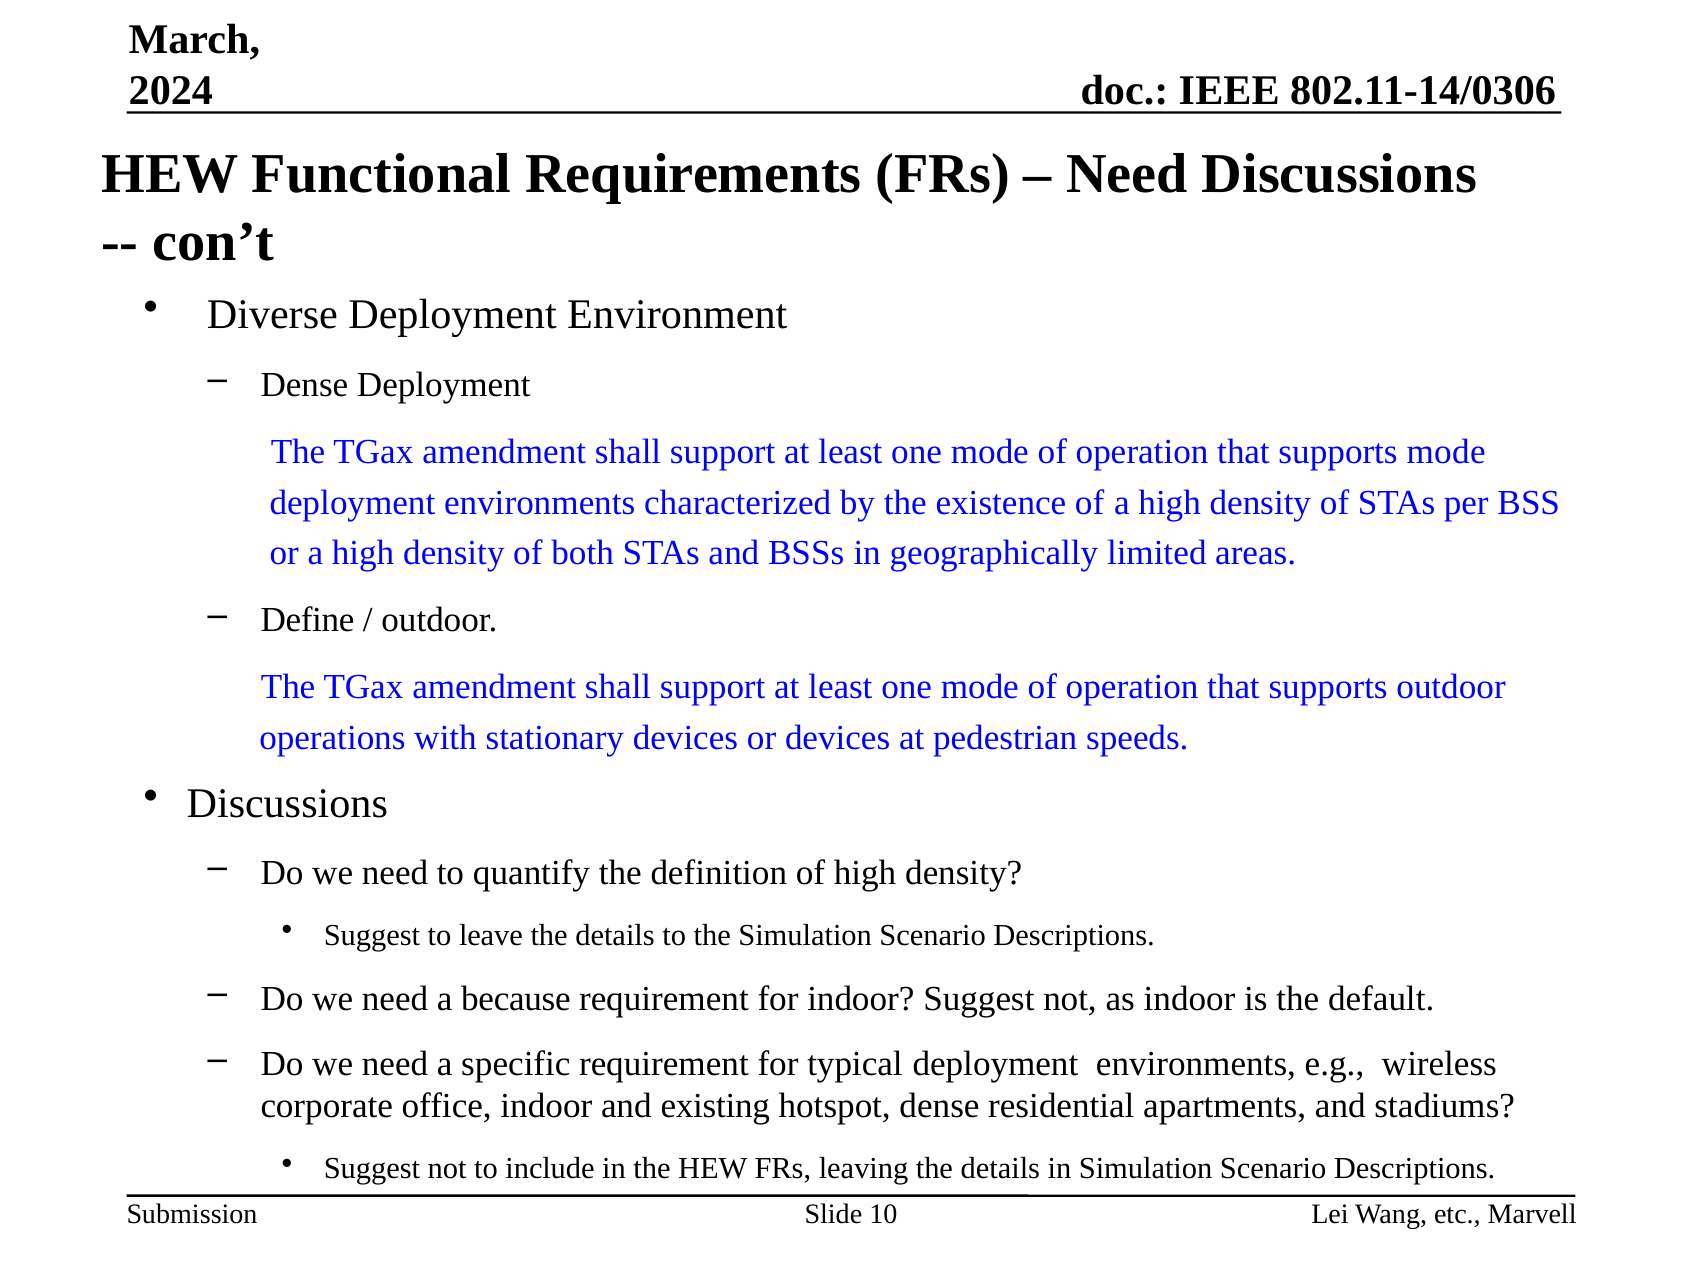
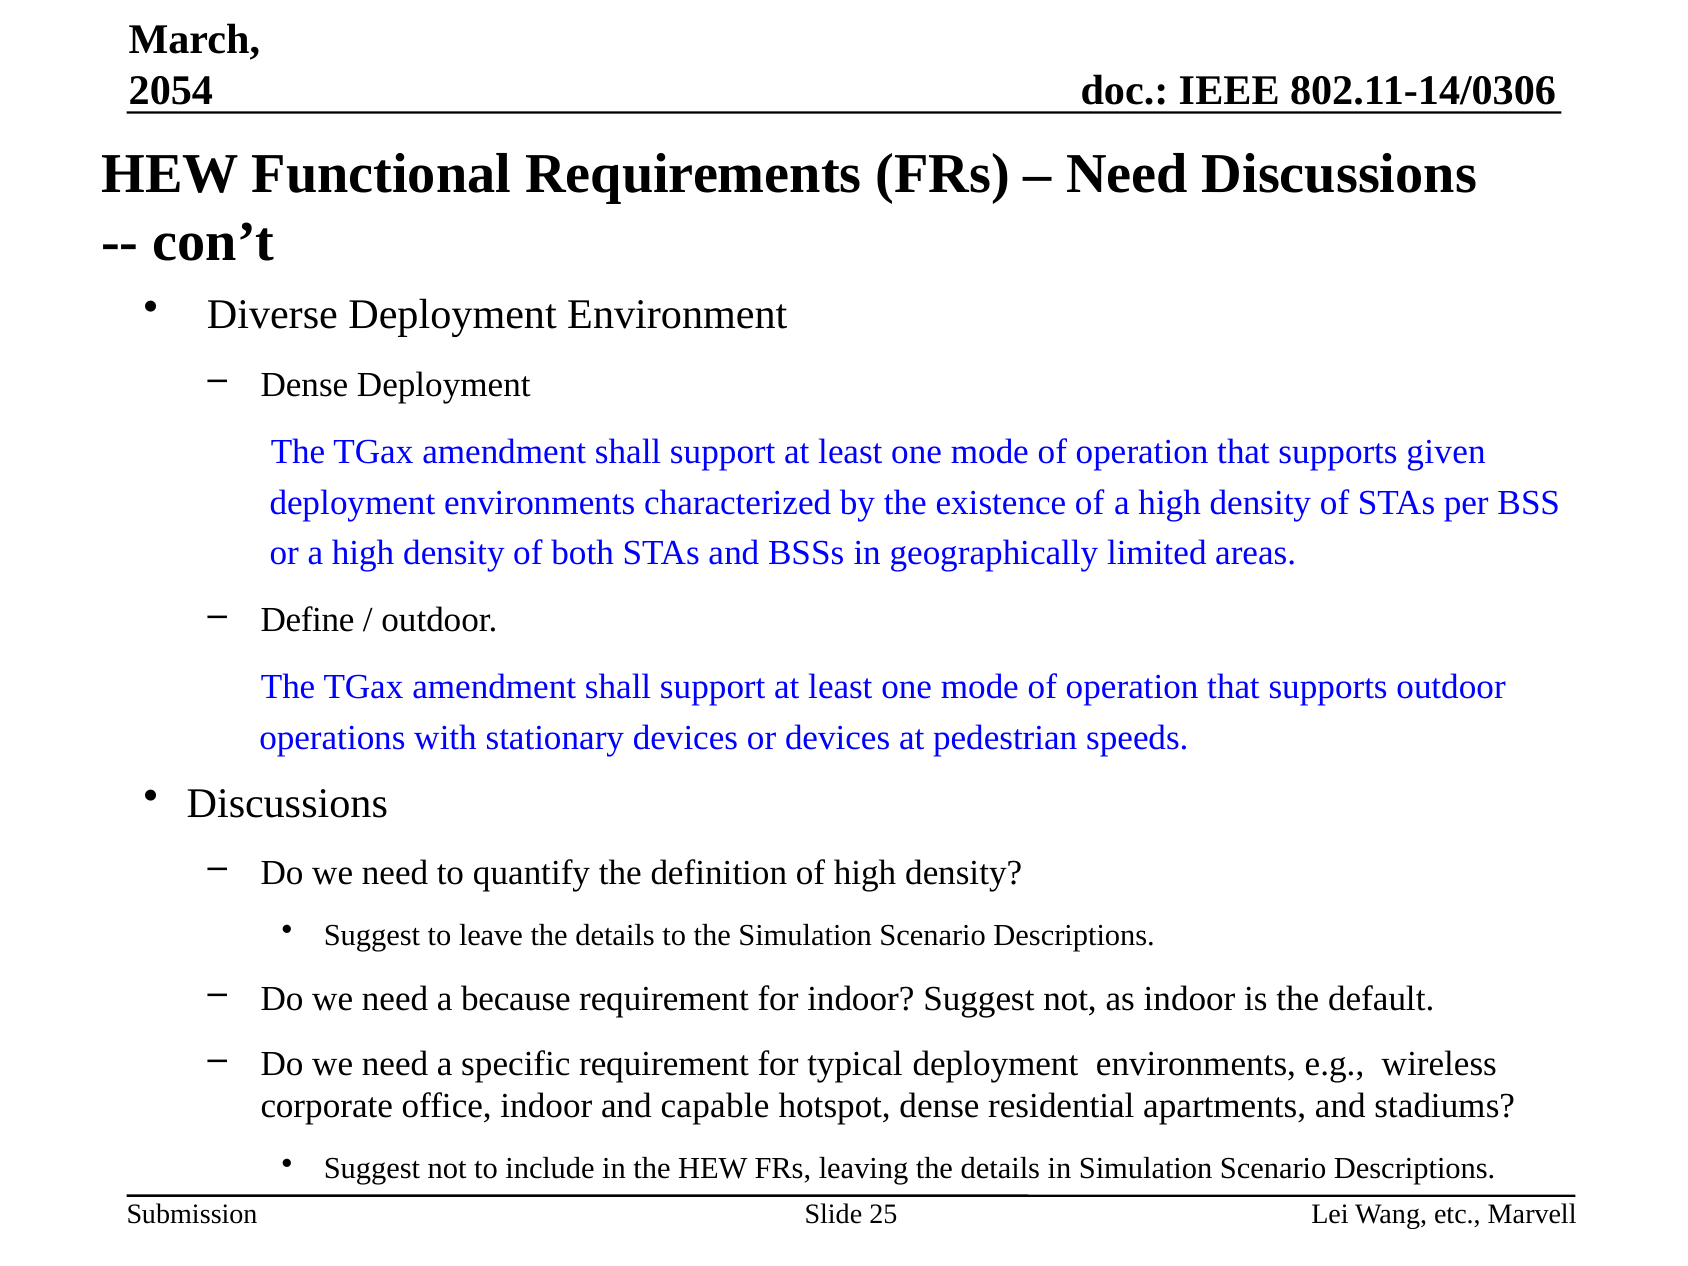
2024: 2024 -> 2054 (171, 90)
supports mode: mode -> given (1446, 452)
existing: existing -> capable (715, 1106)
10: 10 -> 25 (883, 1214)
